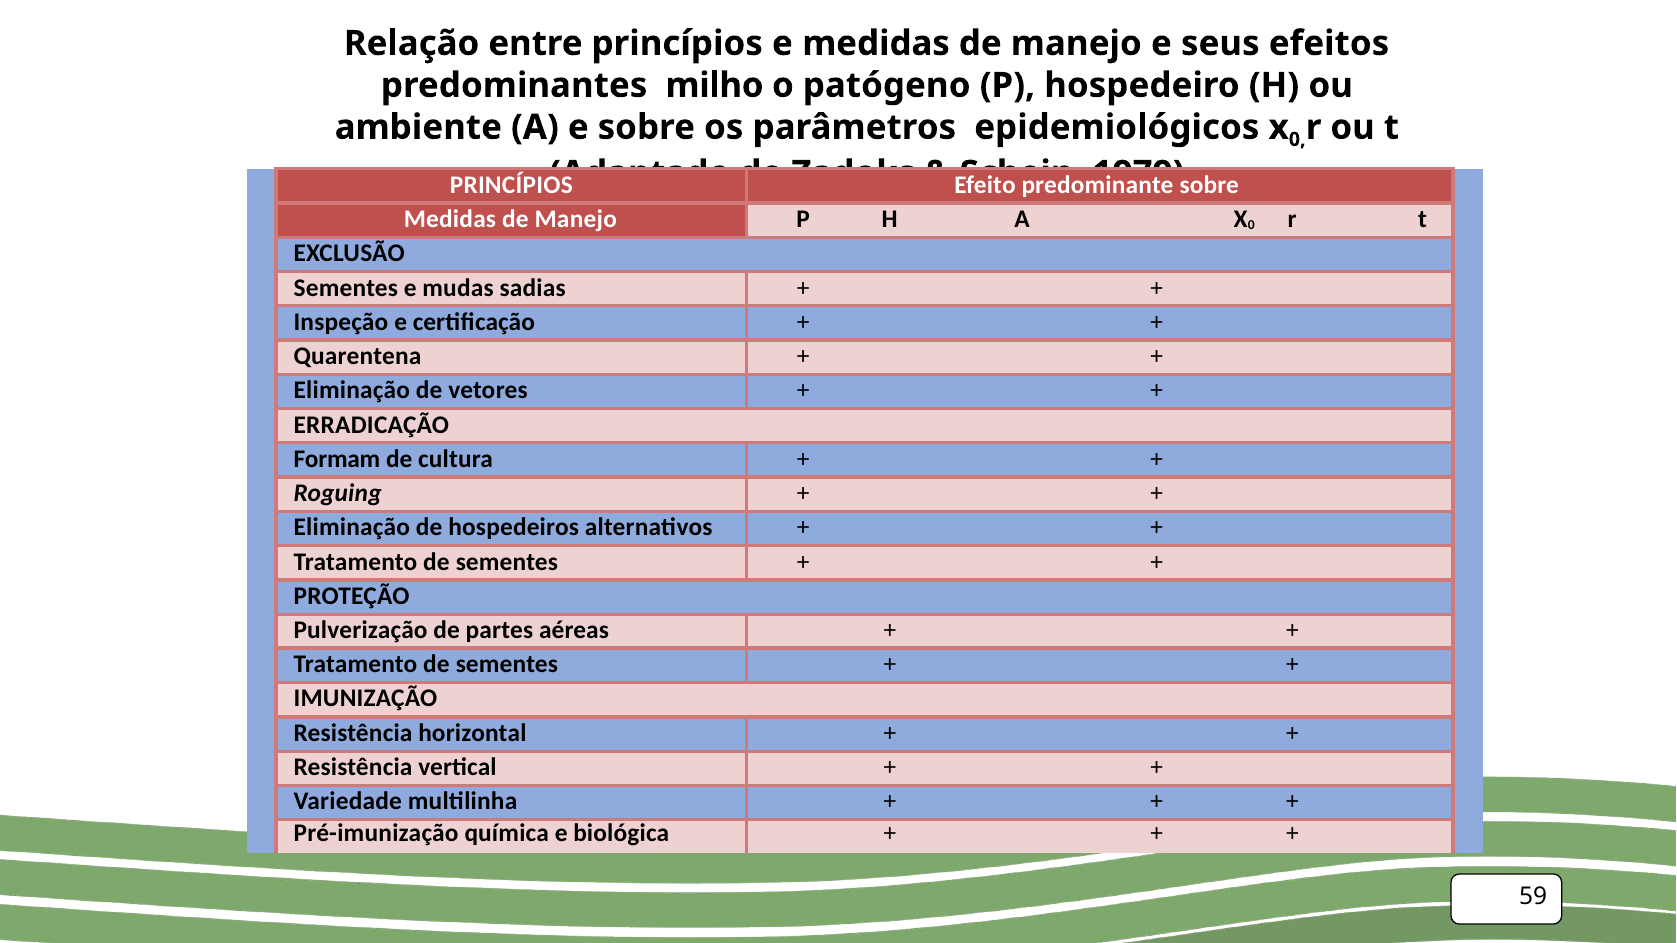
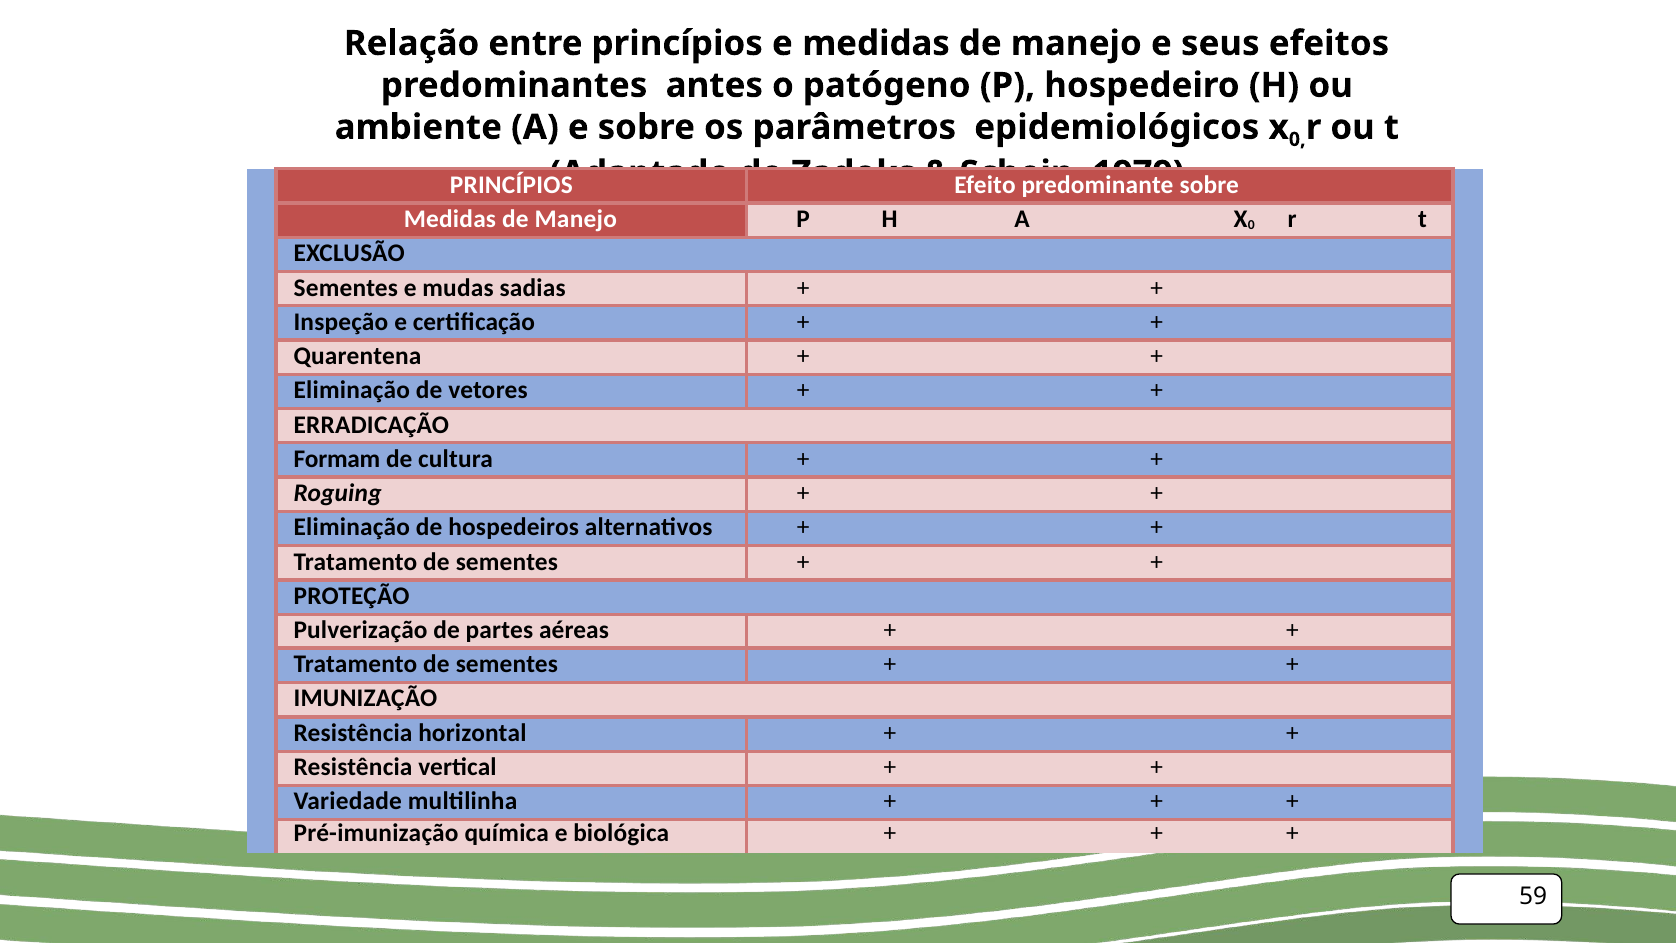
milho: milho -> antes (714, 85)
